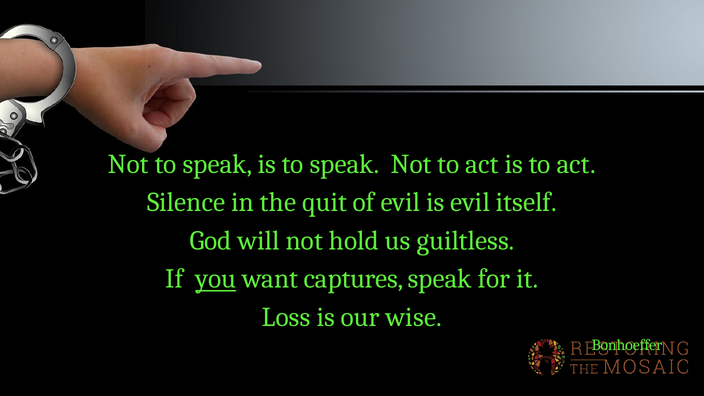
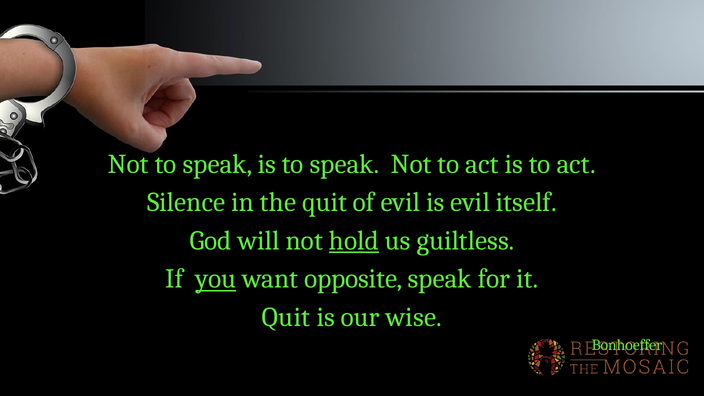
hold underline: none -> present (354, 241)
captures: captures -> opposite (353, 279)
Loss: Loss -> Quit (286, 317)
